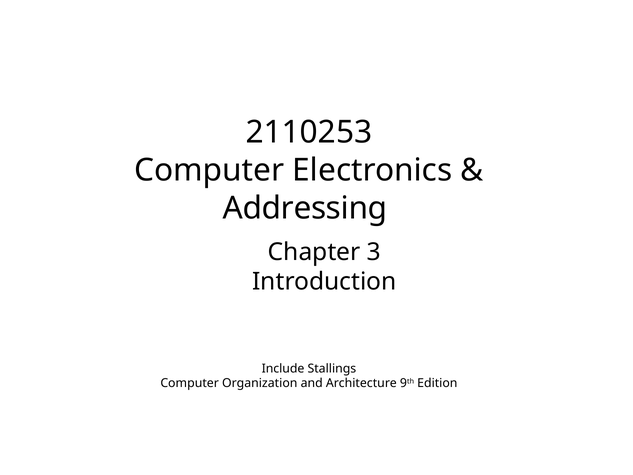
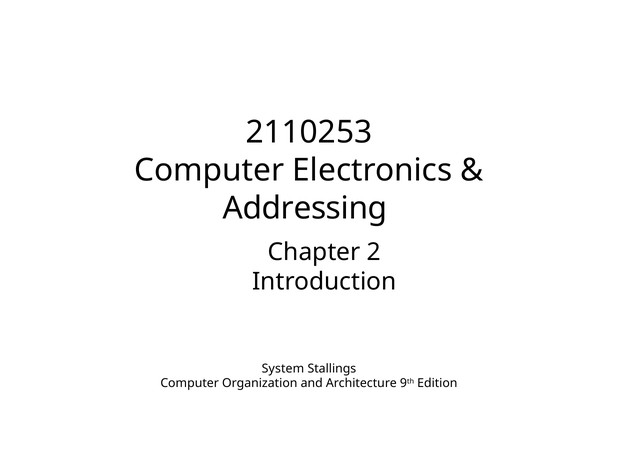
3: 3 -> 2 (374, 252)
Include: Include -> System (283, 368)
